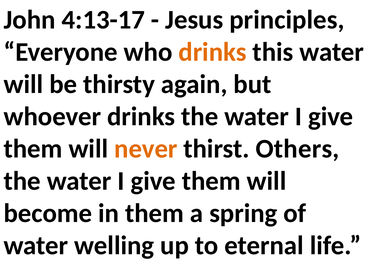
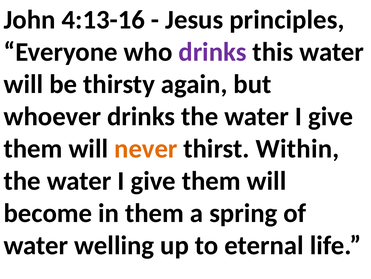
4:13-17: 4:13-17 -> 4:13-16 (103, 20)
drinks colour: orange -> purple (212, 52)
Others: Others -> Within (297, 148)
